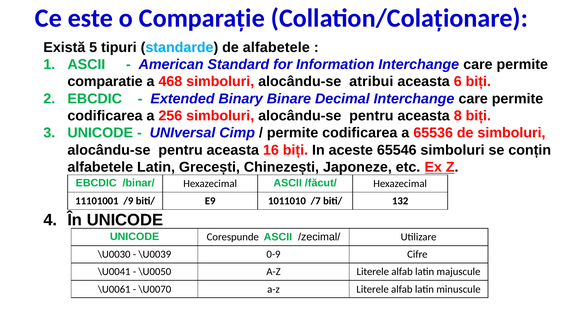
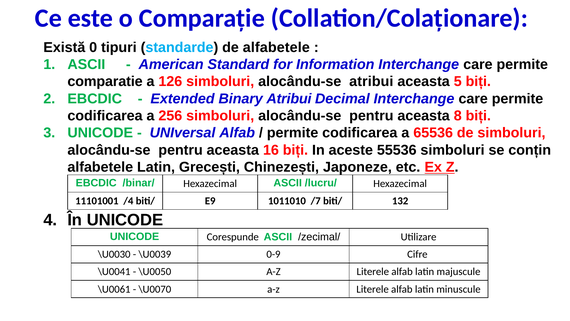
5: 5 -> 0 (93, 47)
468: 468 -> 126 (170, 81)
6: 6 -> 5 (458, 81)
Binary Binare: Binare -> Atribui (289, 99)
UNIversal Cimp: Cimp -> Alfab (237, 133)
65546: 65546 -> 55536 (397, 150)
/făcut/: /făcut/ -> /lucru/ (321, 183)
/9: /9 -> /4 (128, 201)
